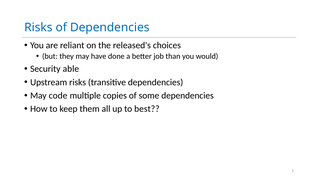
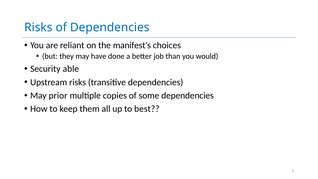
released's: released's -> manifest's (132, 45)
code: code -> prior (58, 96)
